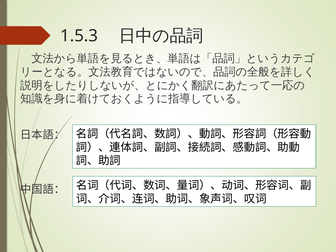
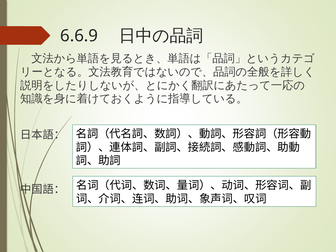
1.5.3: 1.5.3 -> 6.6.9 (79, 36)
